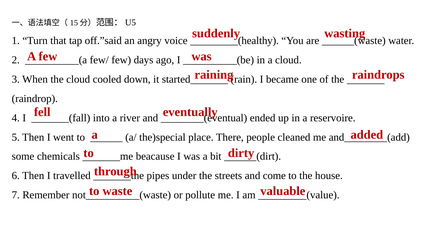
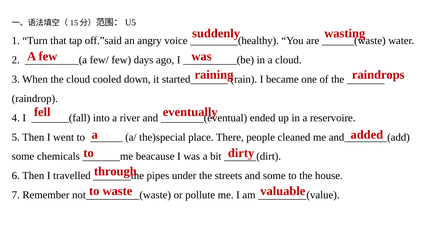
and come: come -> some (274, 176)
